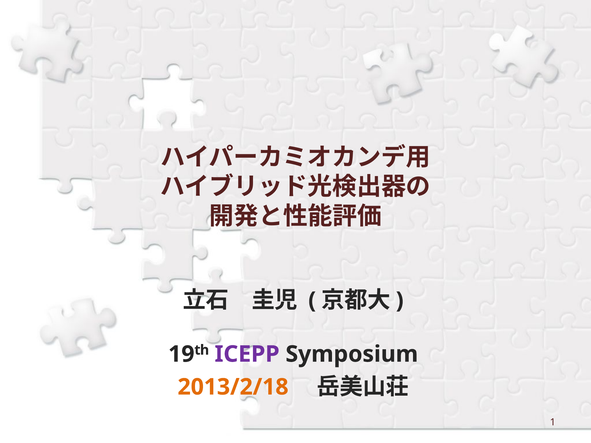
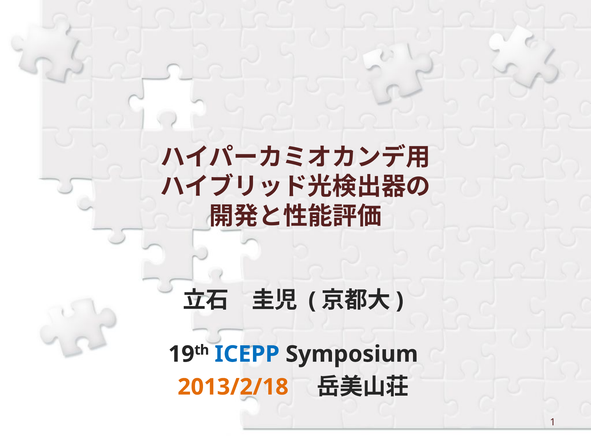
ICEPP colour: purple -> blue (247, 354)
